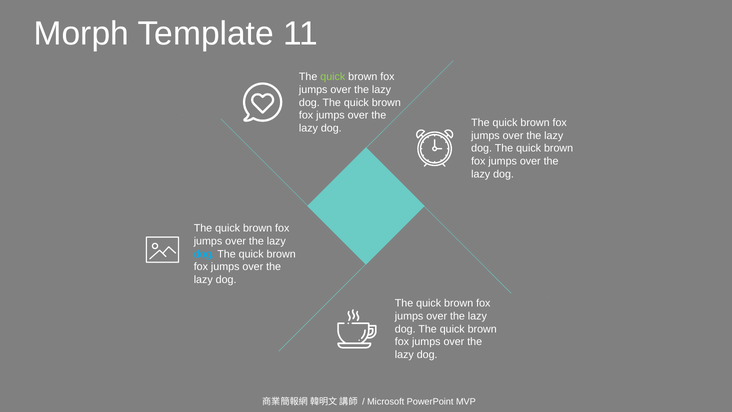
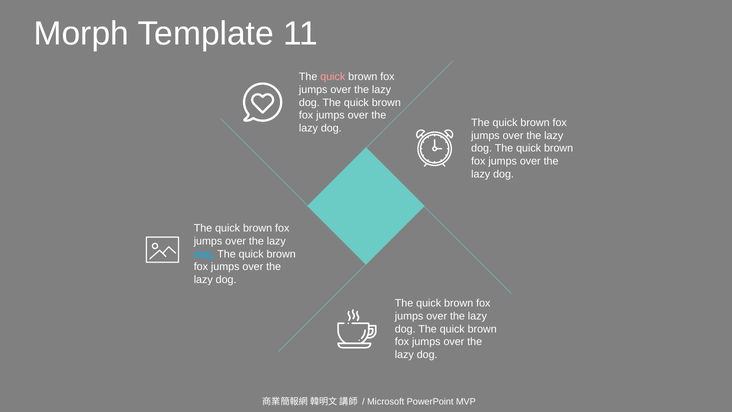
quick colour: light green -> pink (333, 77)
